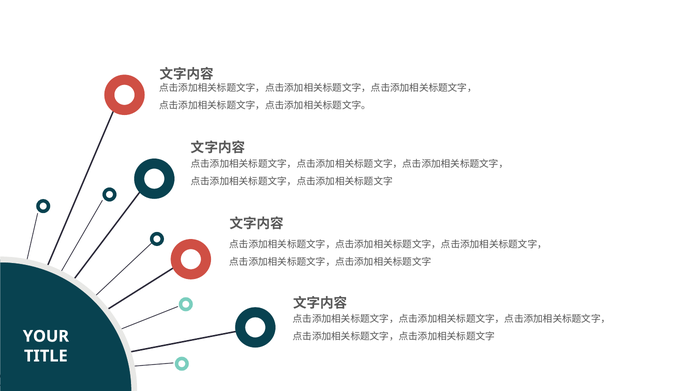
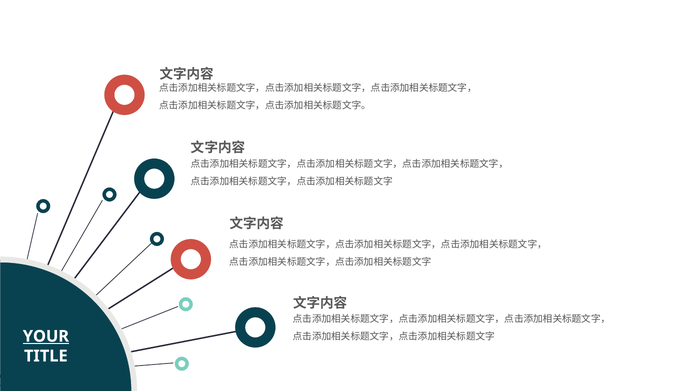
YOUR underline: none -> present (46, 336)
